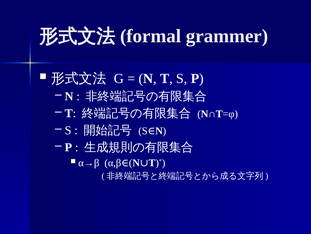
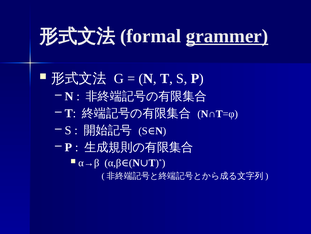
grammer underline: none -> present (227, 36)
